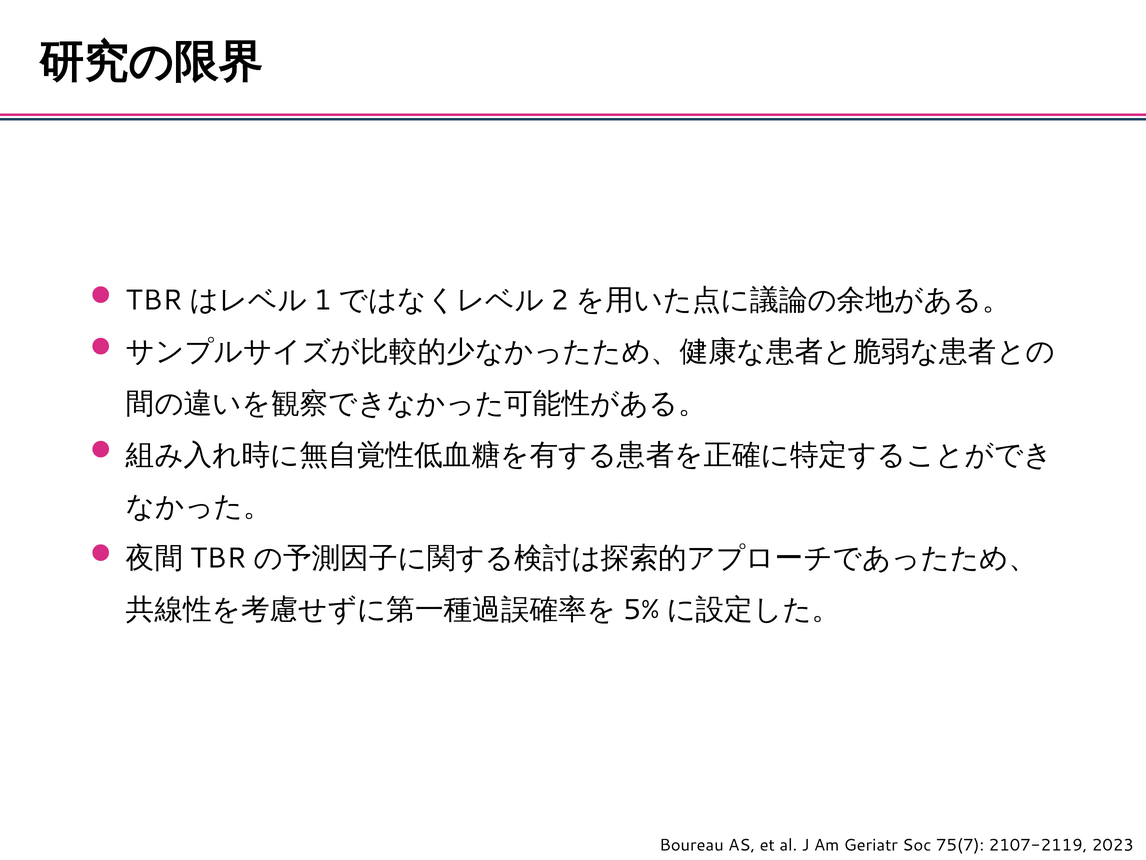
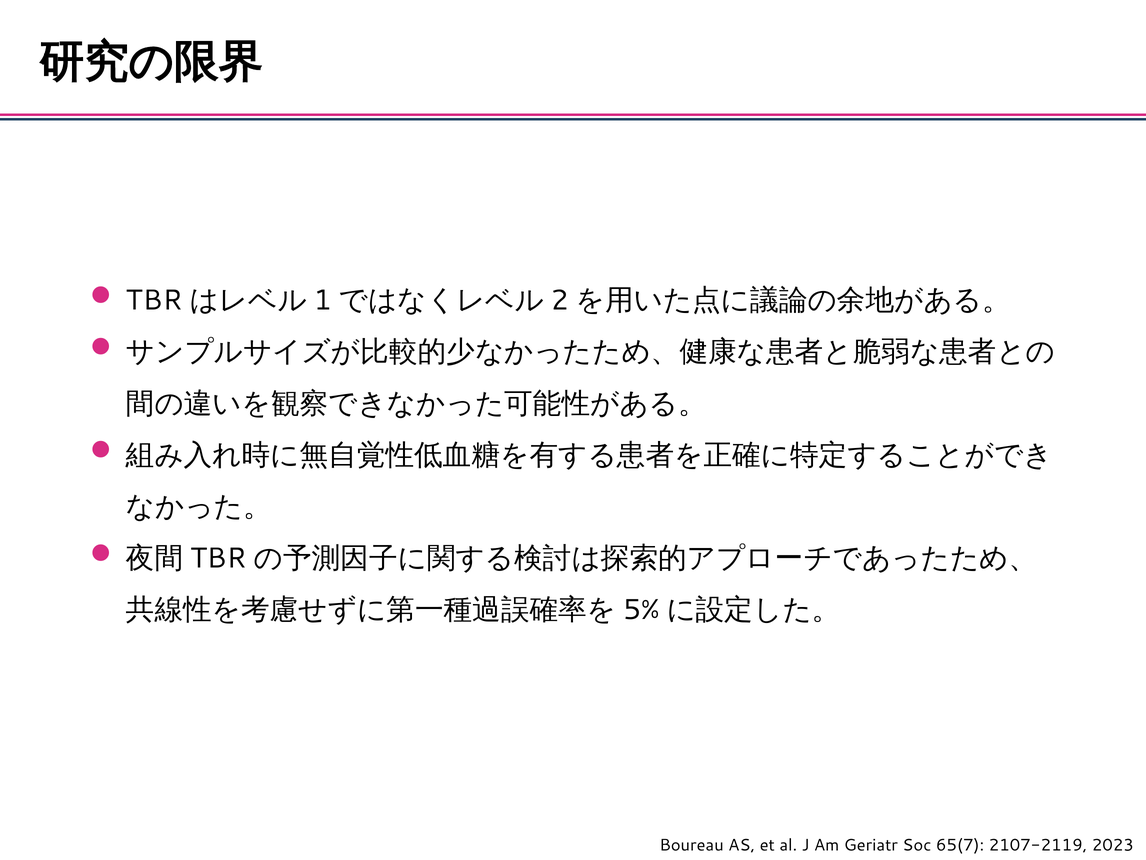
75(7: 75(7 -> 65(7 (960, 845)
